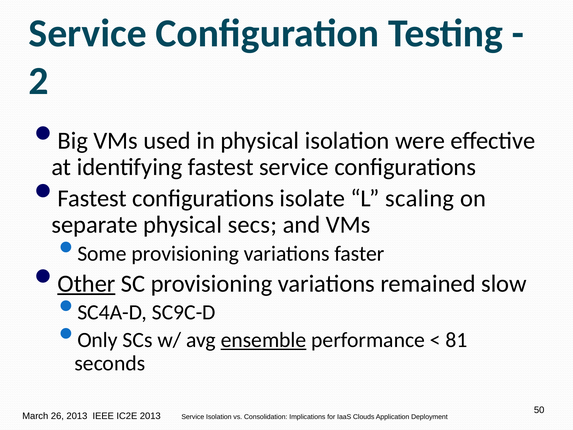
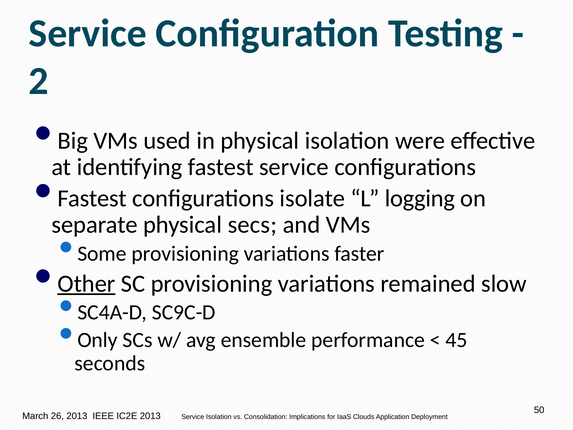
scaling: scaling -> logging (420, 198)
ensemble underline: present -> none (264, 340)
81: 81 -> 45 (456, 340)
